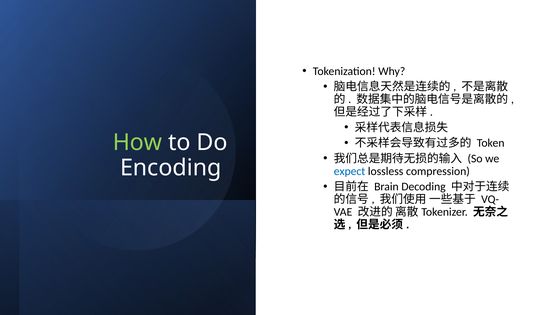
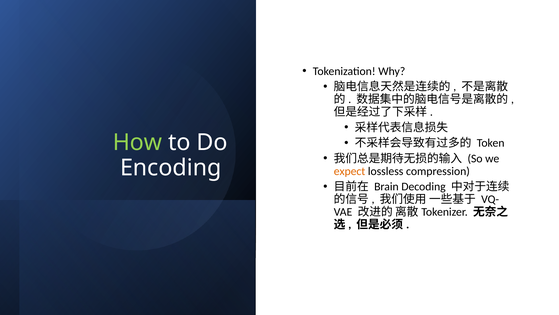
expect colour: blue -> orange (350, 171)
